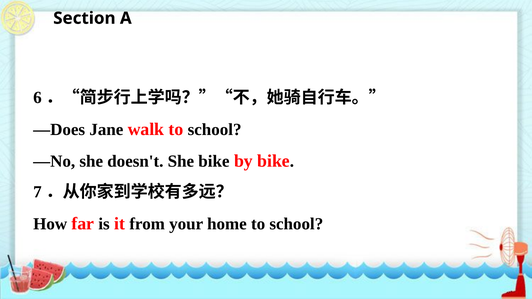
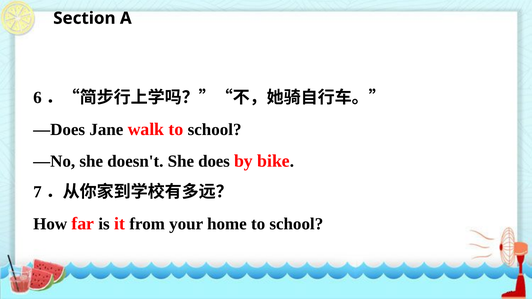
She bike: bike -> does (214, 161)
